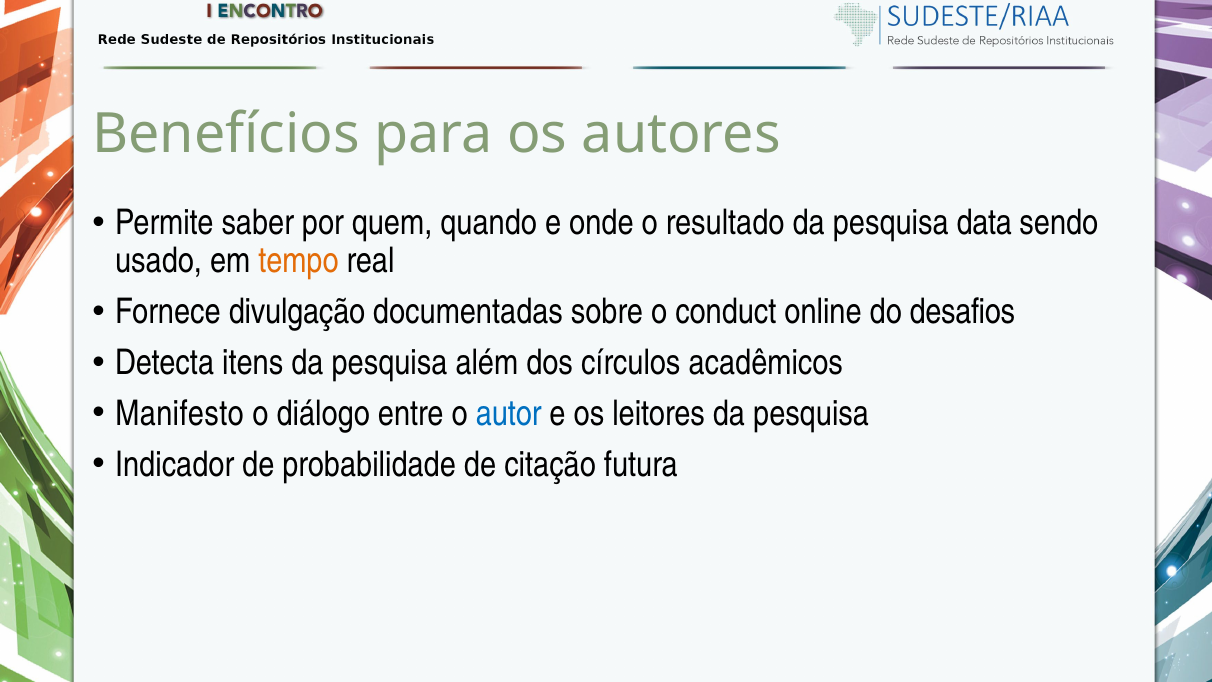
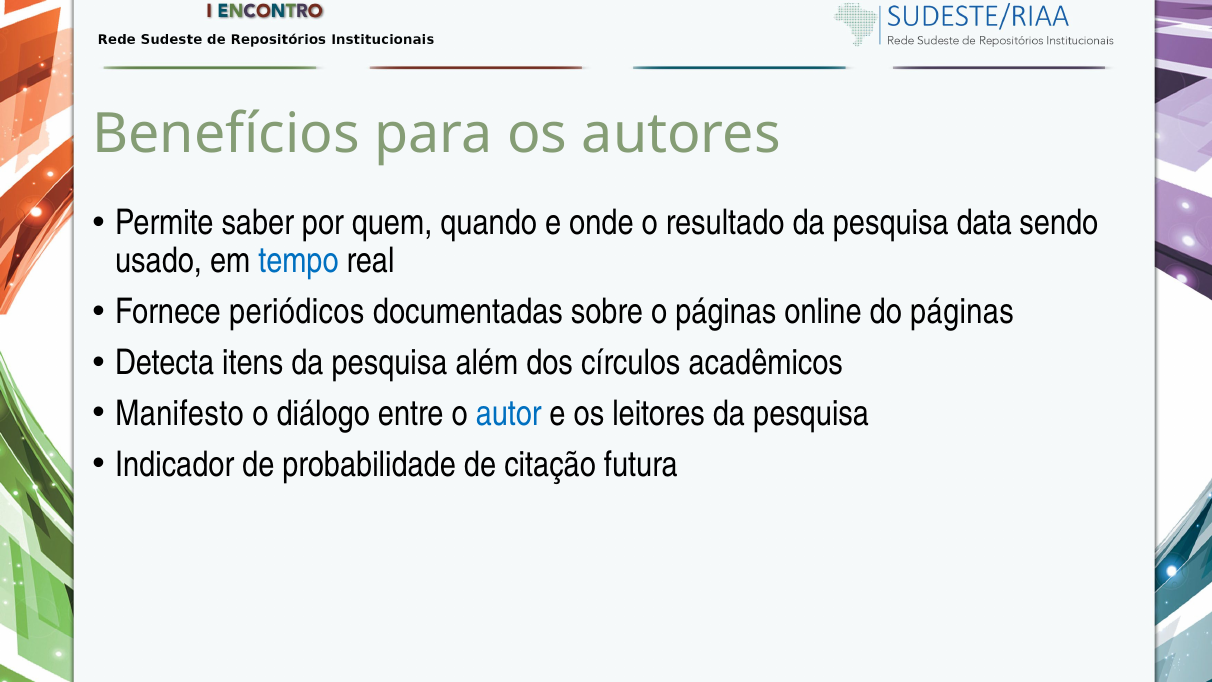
tempo colour: orange -> blue (298, 261)
divulgação: divulgação -> periódicos (297, 312)
o conduct: conduct -> páginas (726, 312)
do desafios: desafios -> páginas (962, 312)
